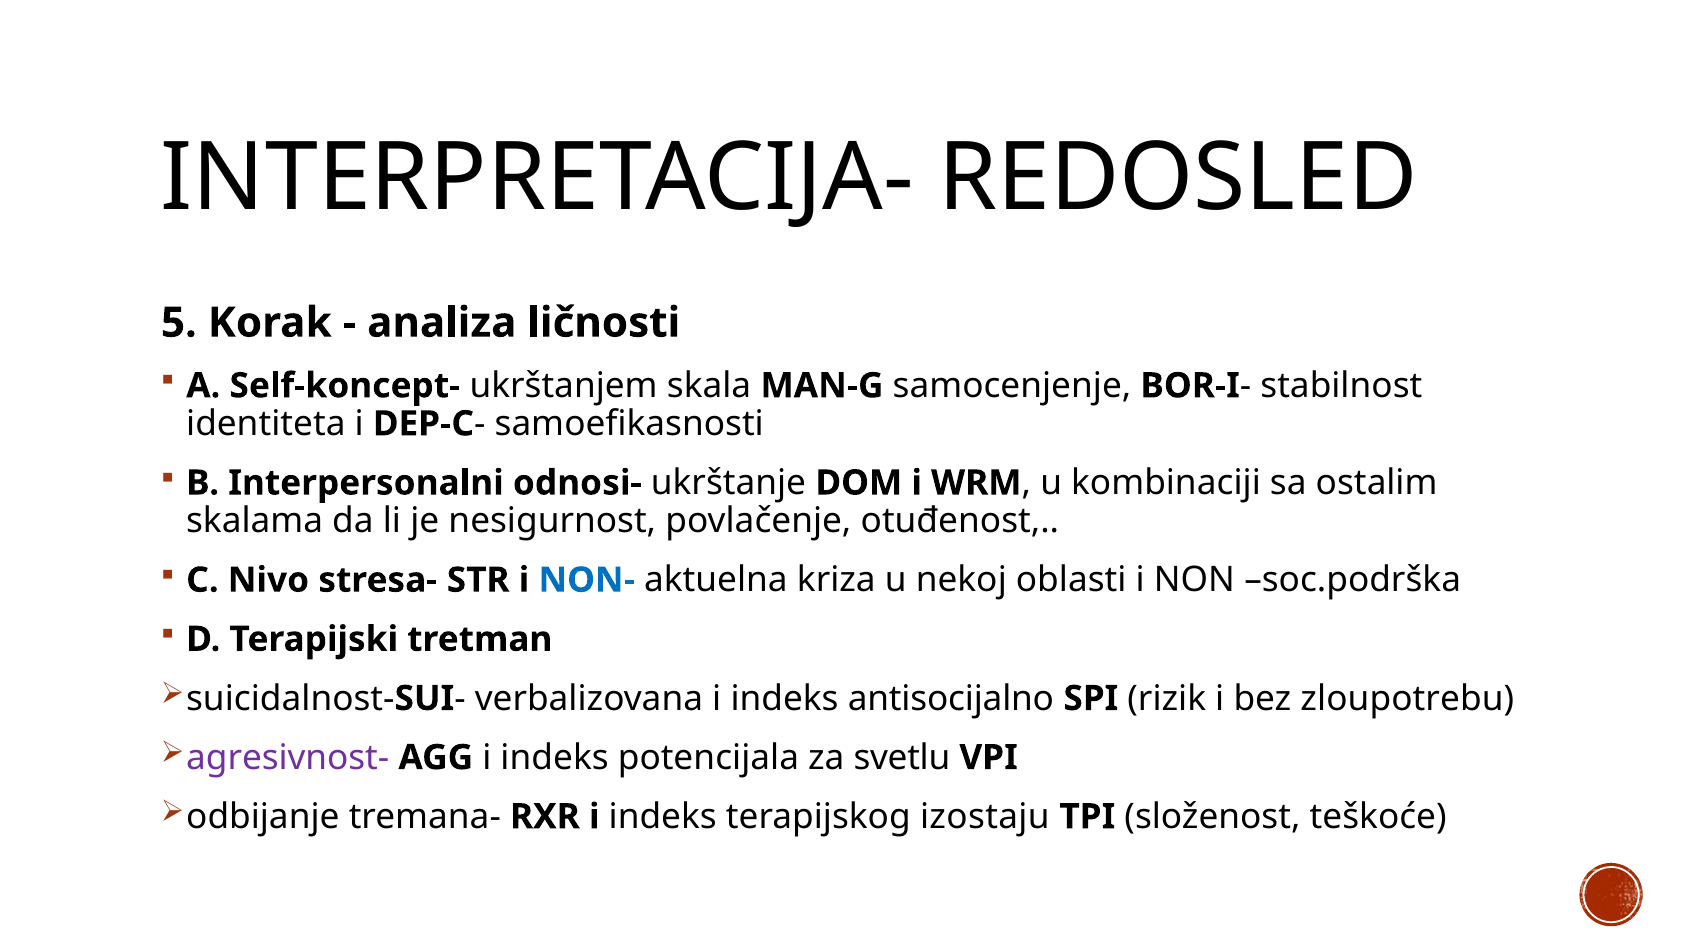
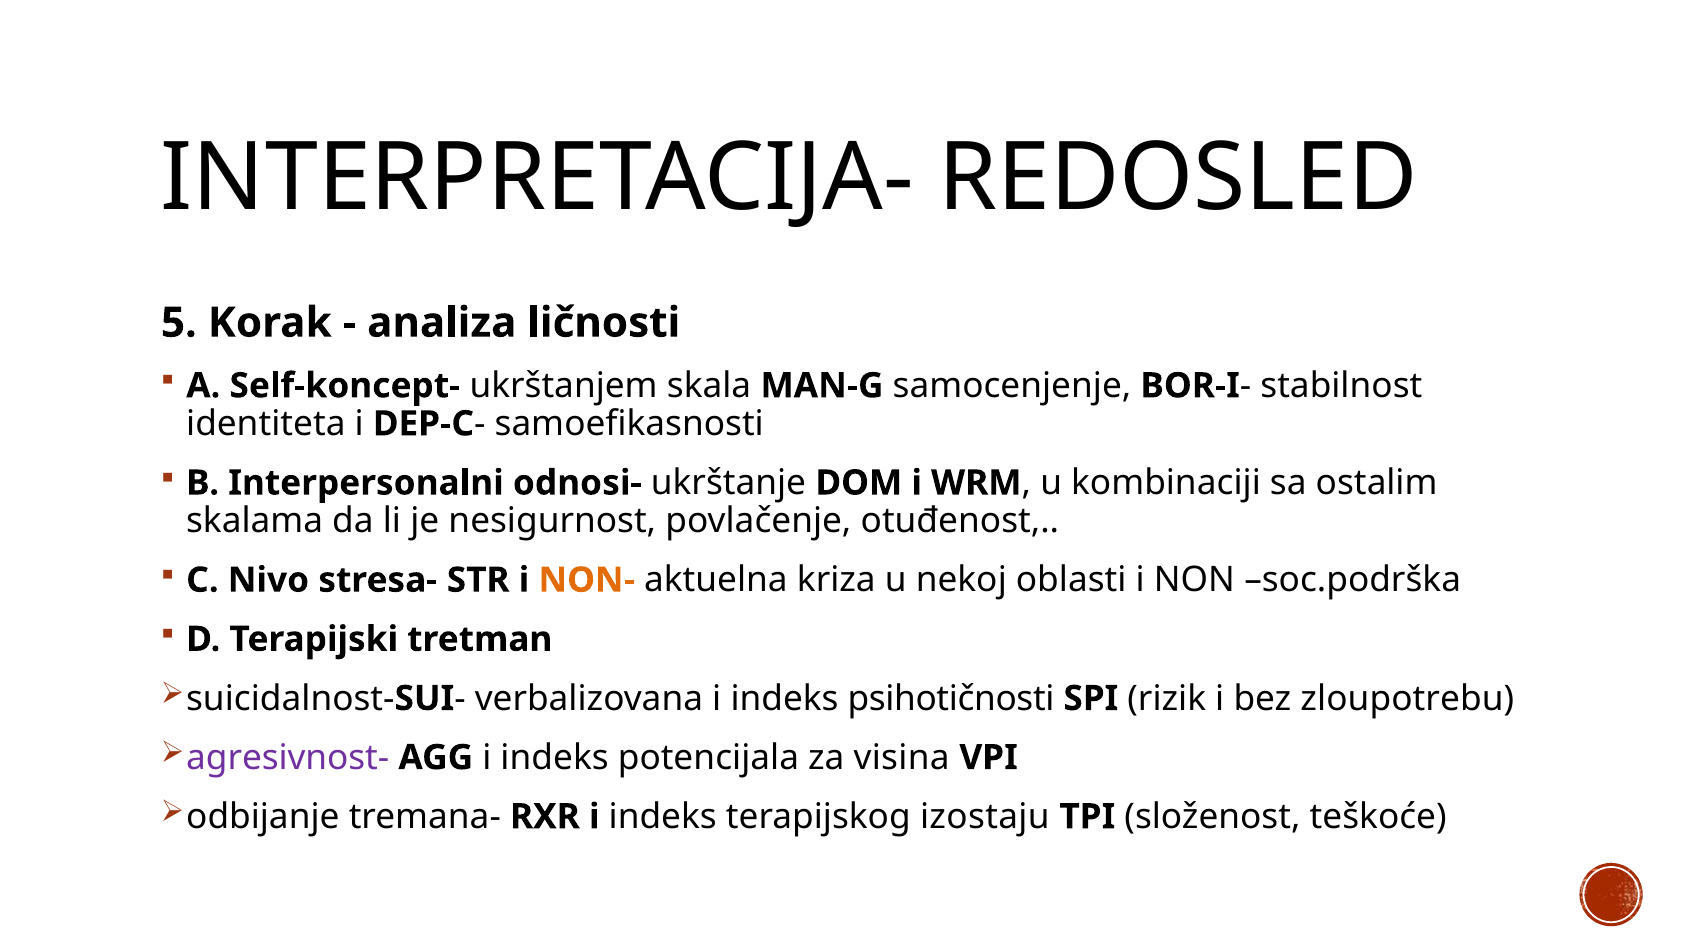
NON- colour: blue -> orange (587, 580)
antisocijalno: antisocijalno -> psihotičnosti (951, 698)
svetlu: svetlu -> visina (902, 758)
